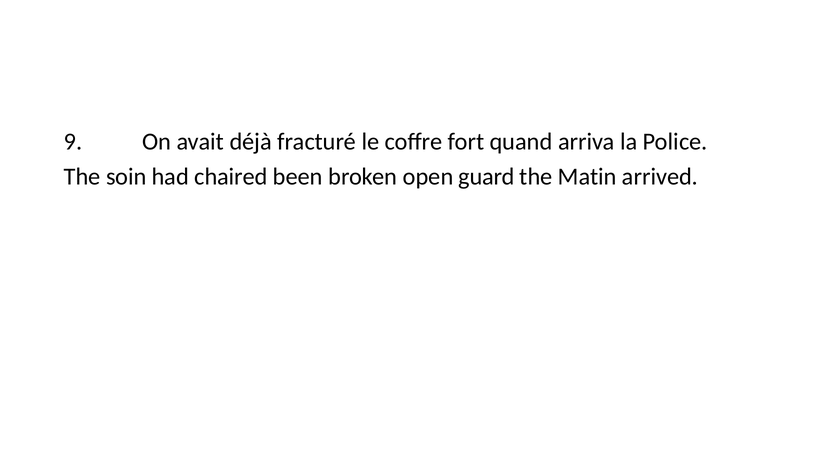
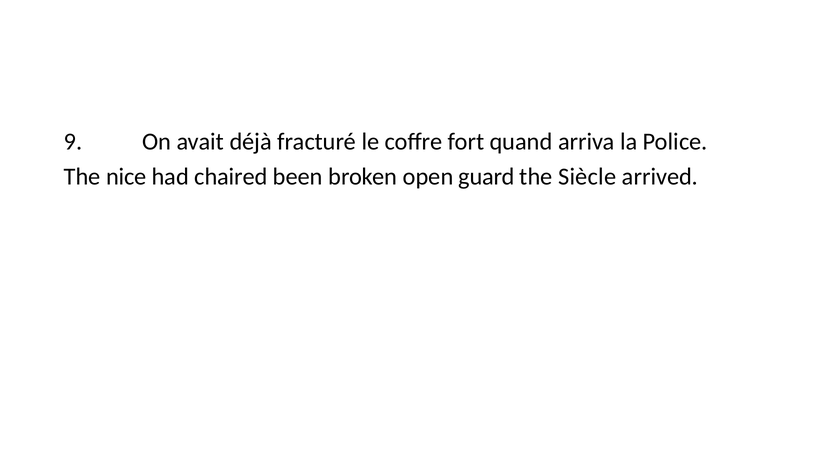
soin: soin -> nice (126, 177)
Matin: Matin -> Siècle (587, 177)
